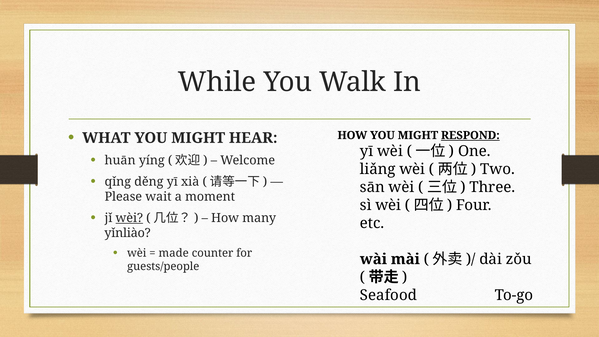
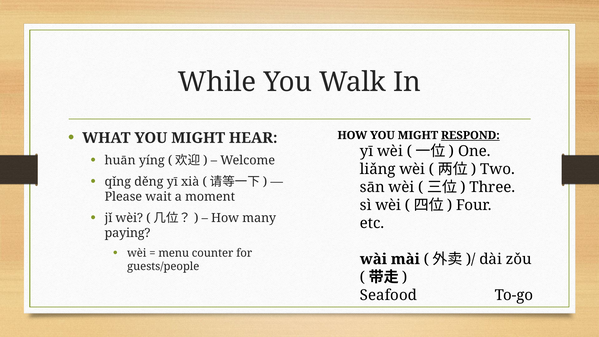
wèi underline: present -> none (129, 218)
yǐnliào: yǐnliào -> paying (128, 233)
made: made -> menu (174, 253)
